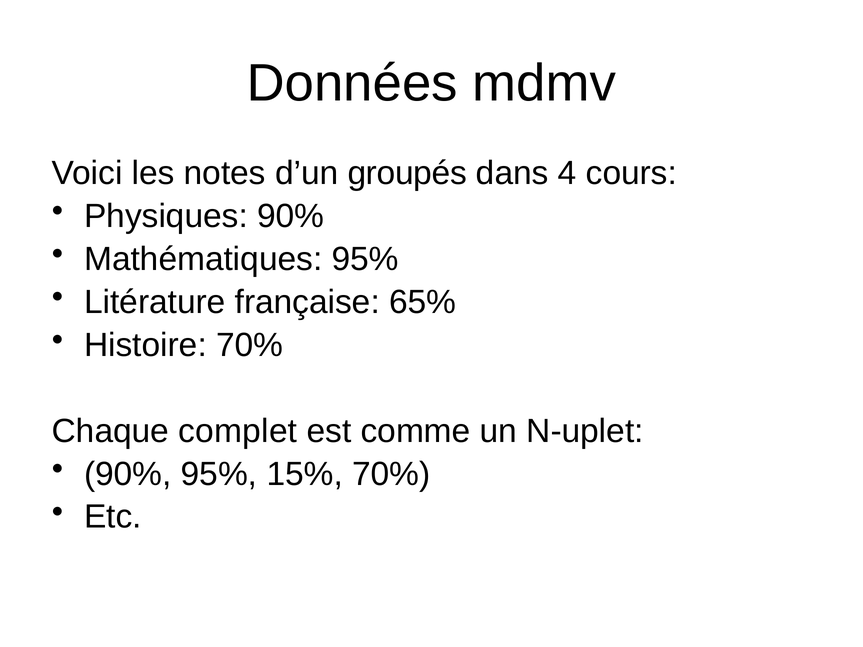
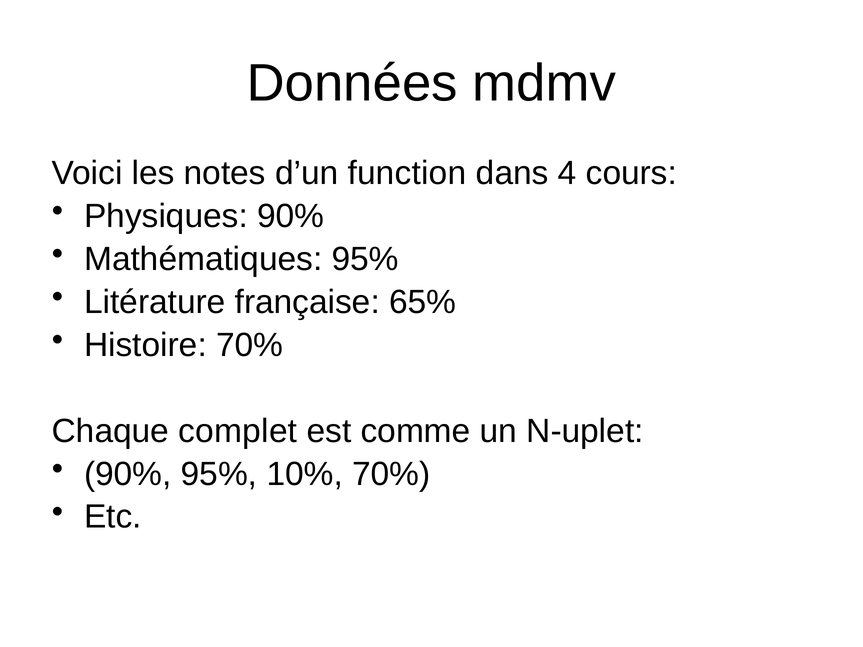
groupés: groupés -> function (407, 173)
15%: 15% -> 10% (305, 474)
